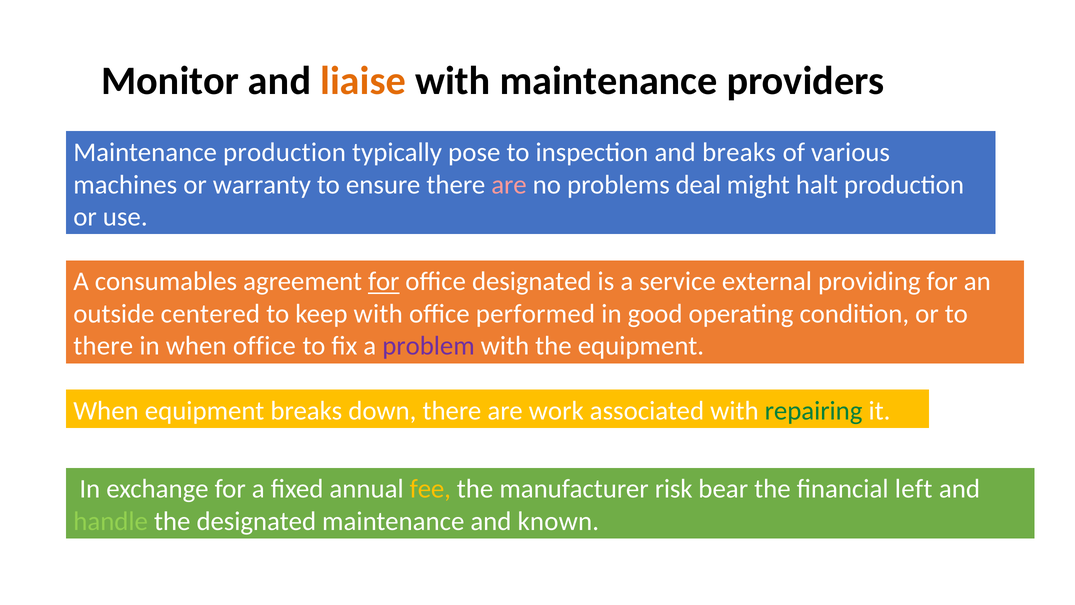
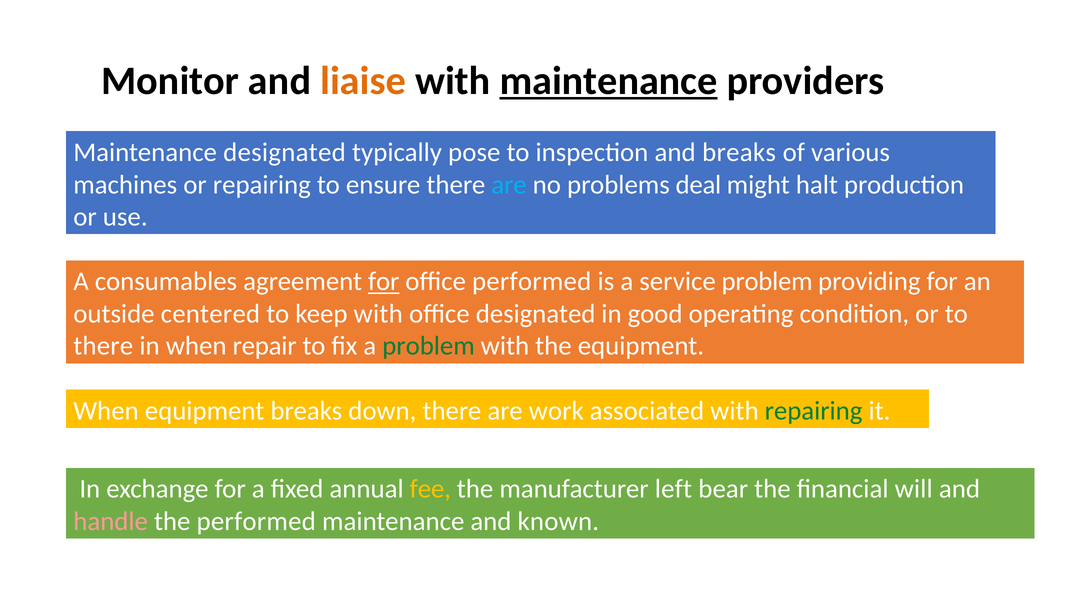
maintenance underline: none -> present (609, 81)
Maintenance production: production -> designated (284, 152)
or warranty: warranty -> repairing (262, 185)
are colour: pink -> light blue (509, 185)
office designated: designated -> performed (532, 281)
service external: external -> problem (767, 281)
office performed: performed -> designated (536, 314)
when office: office -> repair (265, 346)
problem colour: purple -> green (429, 346)
risk: risk -> left (673, 489)
left: left -> will (914, 489)
handle colour: light green -> pink (111, 521)
the designated: designated -> performed (256, 521)
